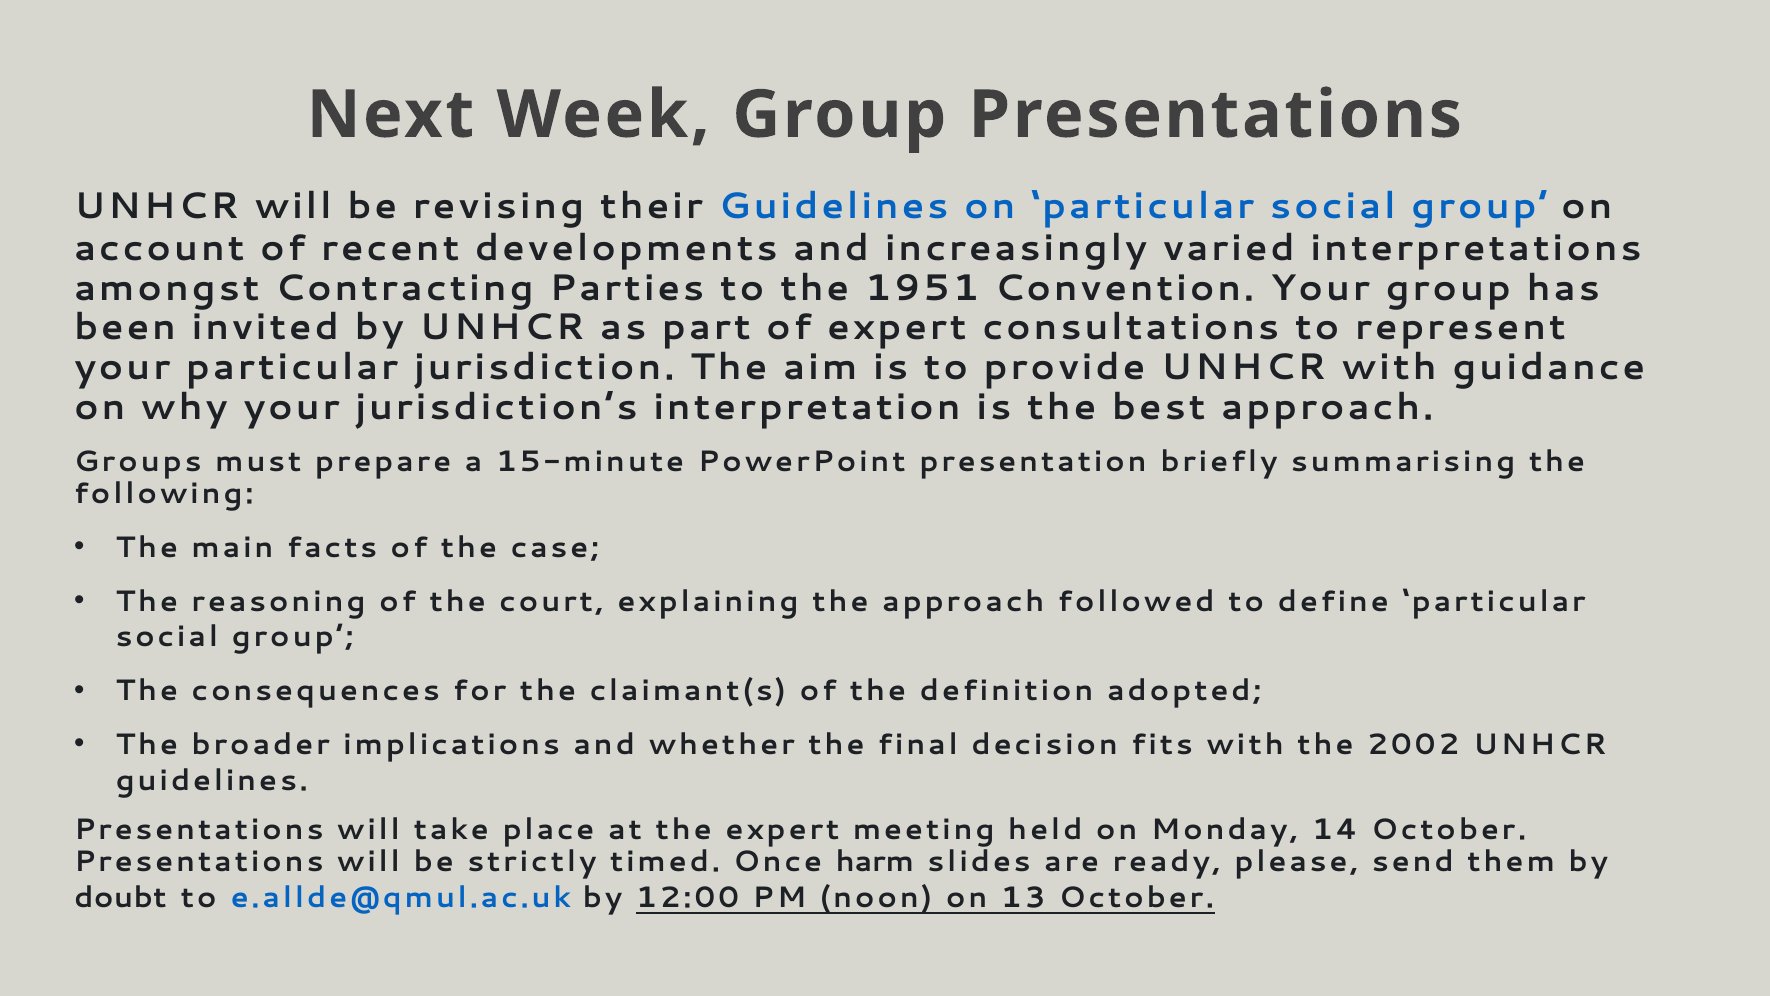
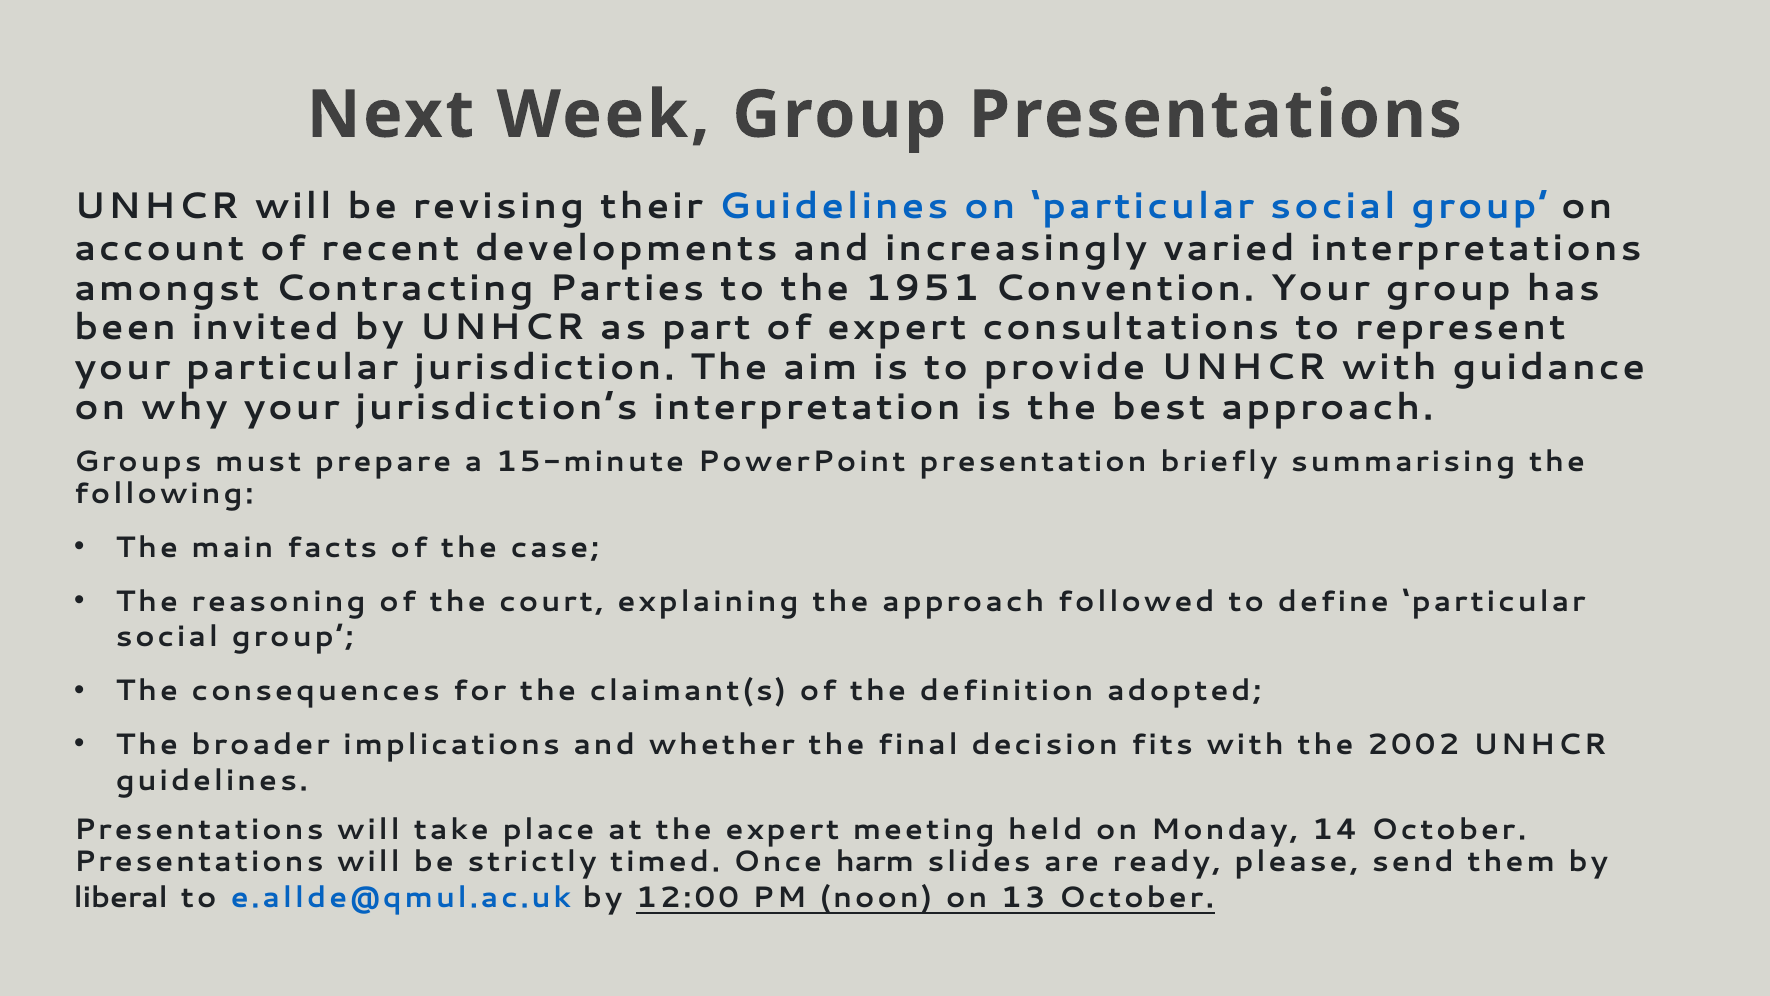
doubt: doubt -> liberal (121, 898)
